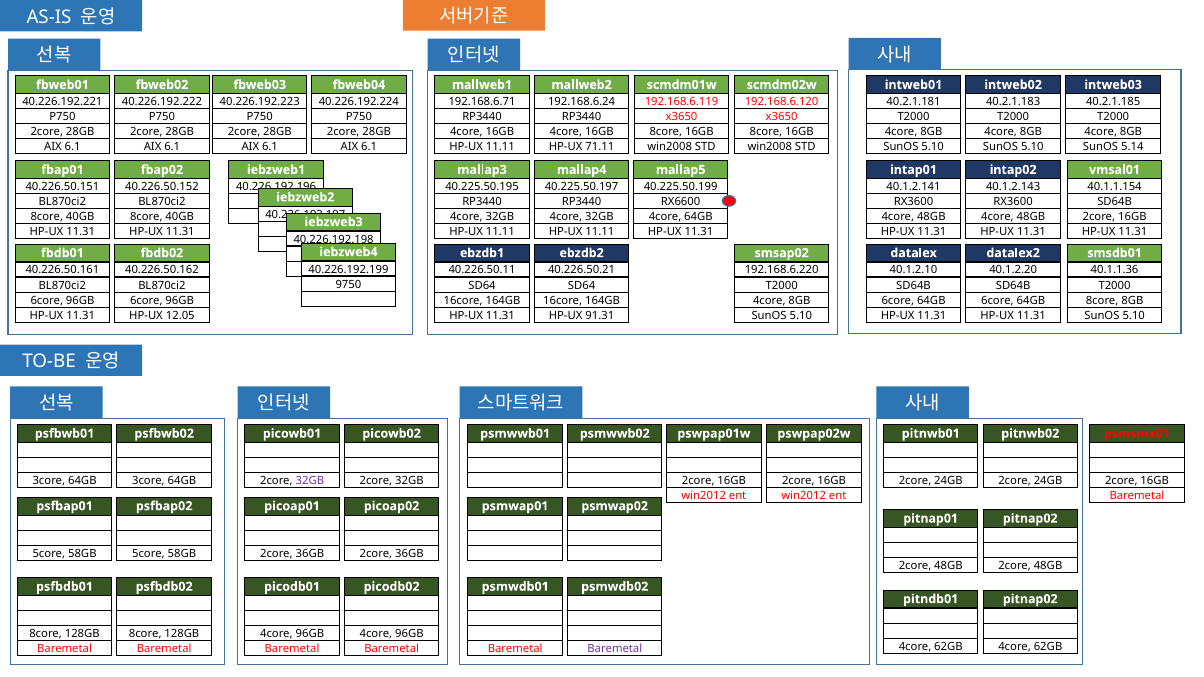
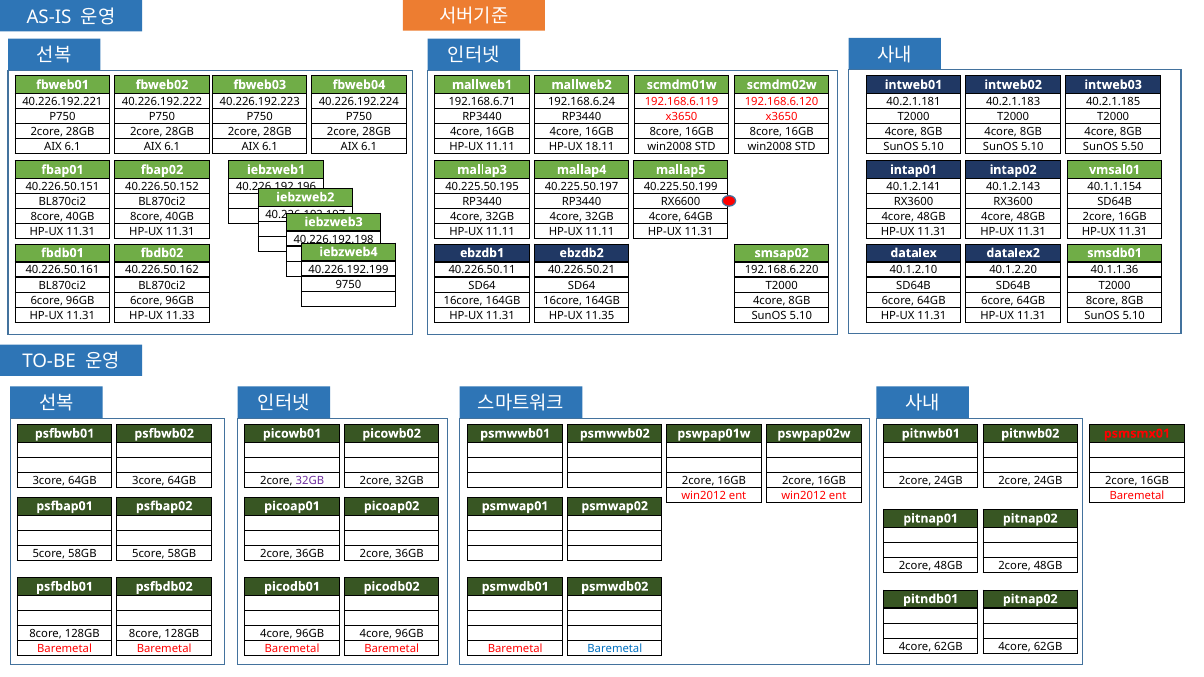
71.11: 71.11 -> 18.11 (600, 147)
5.14: 5.14 -> 5.50 (1132, 147)
12.05: 12.05 -> 11.33 (180, 315)
91.31: 91.31 -> 11.35 (600, 315)
Baremetal colour: purple -> blue (615, 649)
